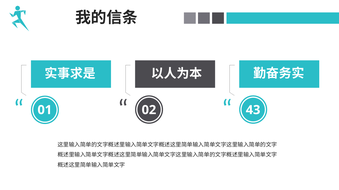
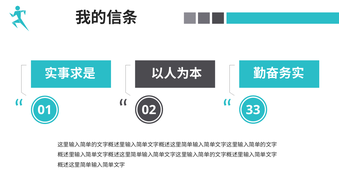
43: 43 -> 33 (253, 110)
